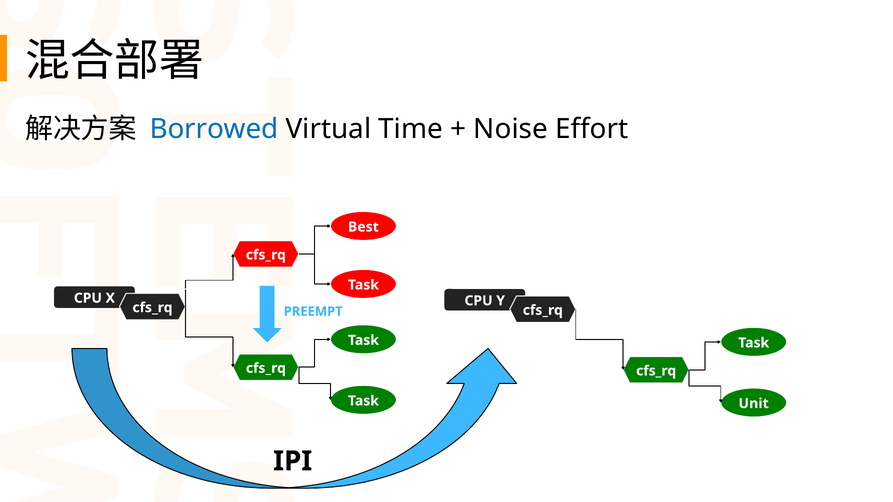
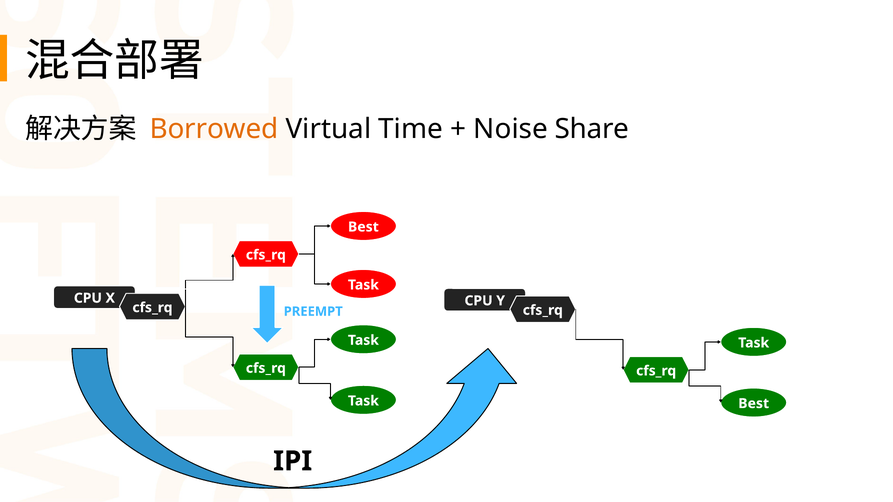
Borrowed colour: blue -> orange (214, 129)
Effort: Effort -> Share (592, 129)
Unit: Unit -> Best (754, 404)
